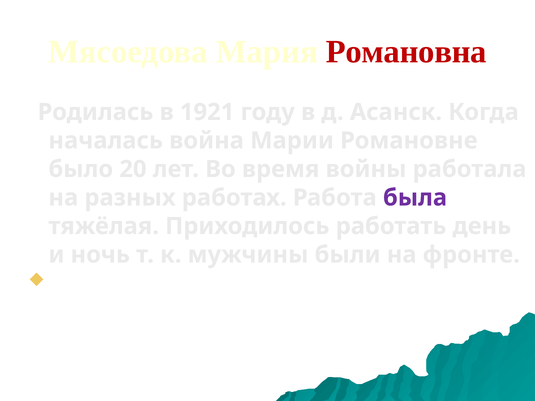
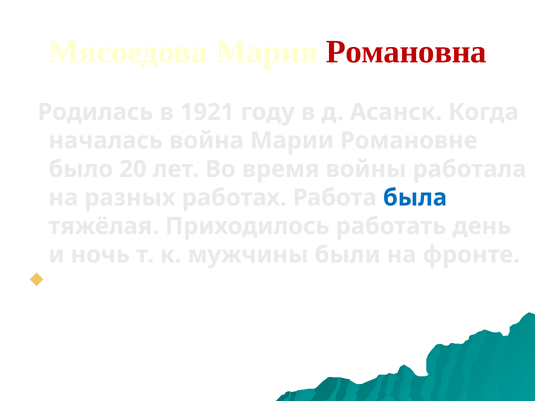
была colour: purple -> blue (415, 198)
